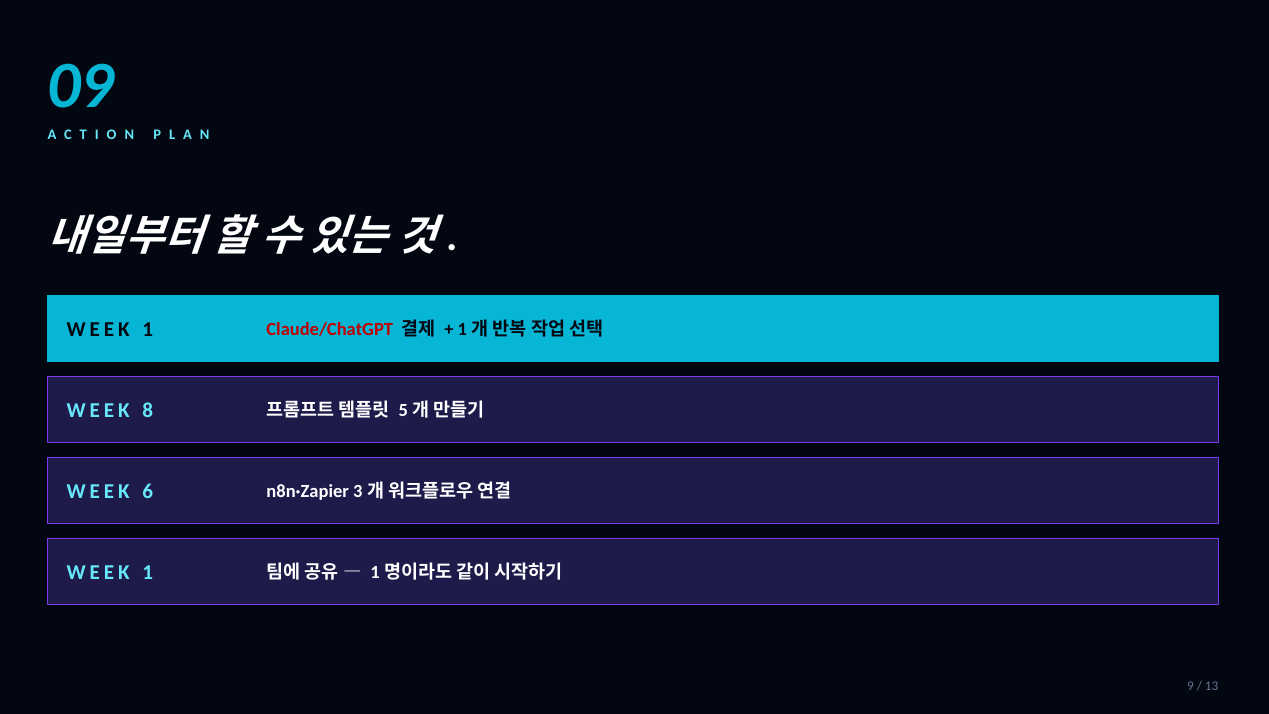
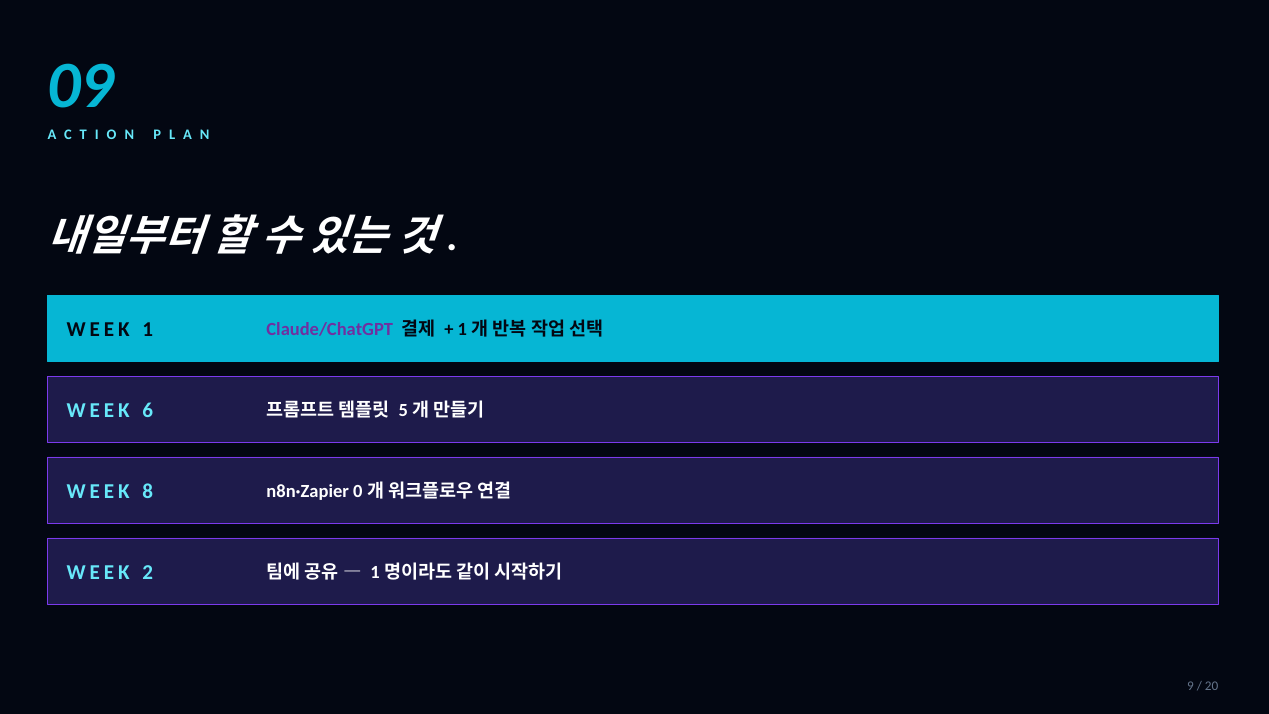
Claude/ChatGPT colour: red -> purple (330, 330)
8: 8 -> 6 (148, 411)
6: 6 -> 8 (148, 492)
3: 3 -> 0 (358, 491)
1: 1 -> 2 (148, 572)
13: 13 -> 20 (1212, 686)
